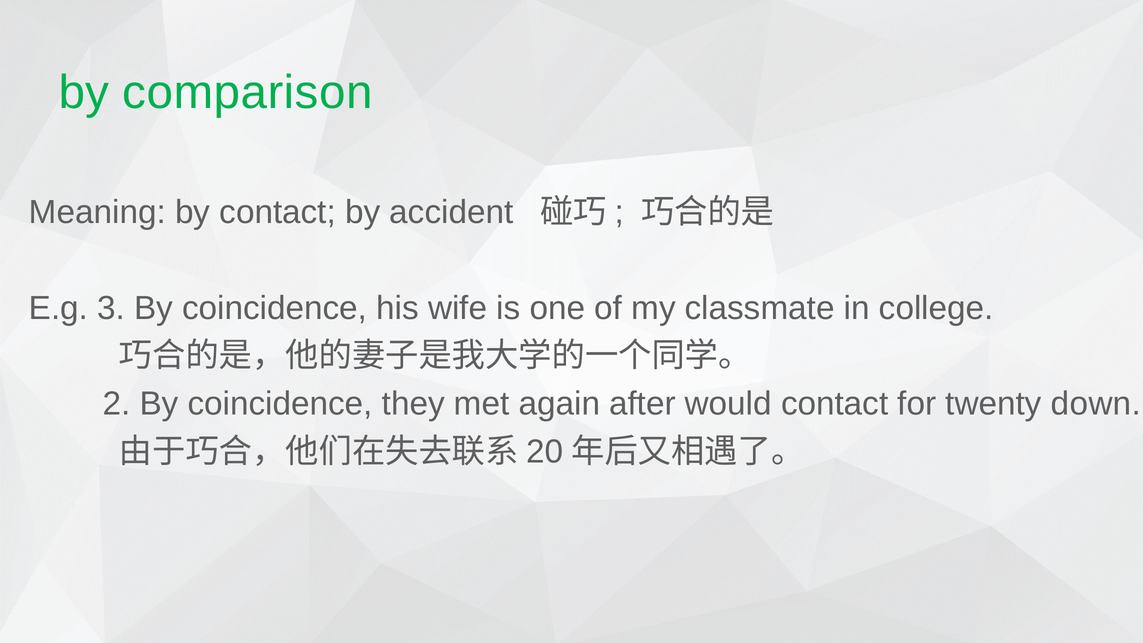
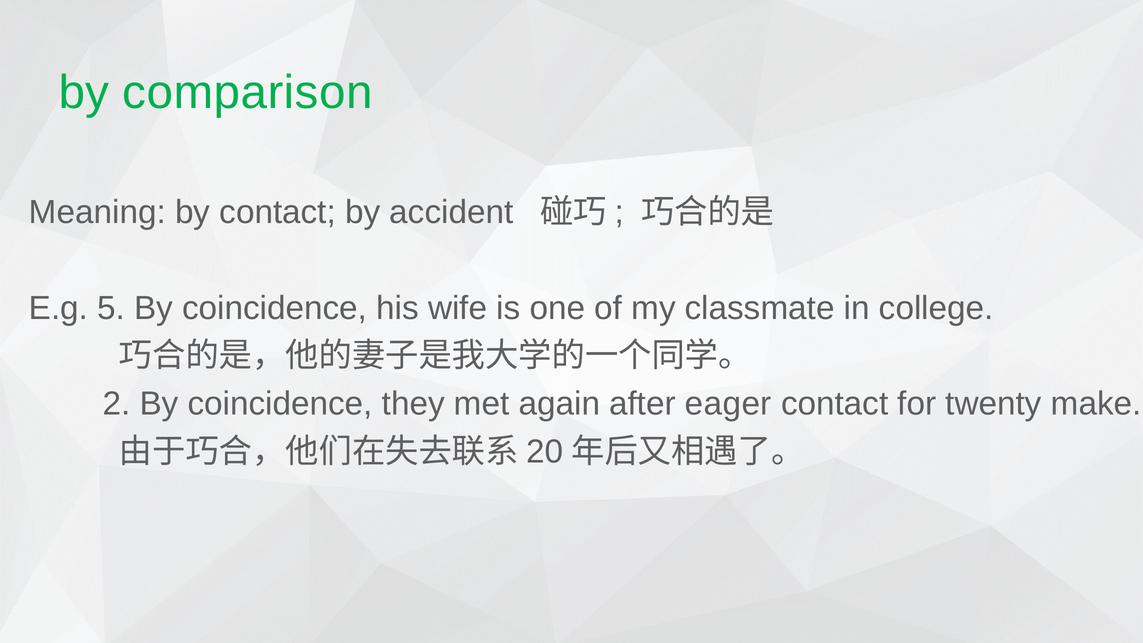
3: 3 -> 5 (111, 308)
would: would -> eager (728, 404)
down: down -> make (1096, 404)
